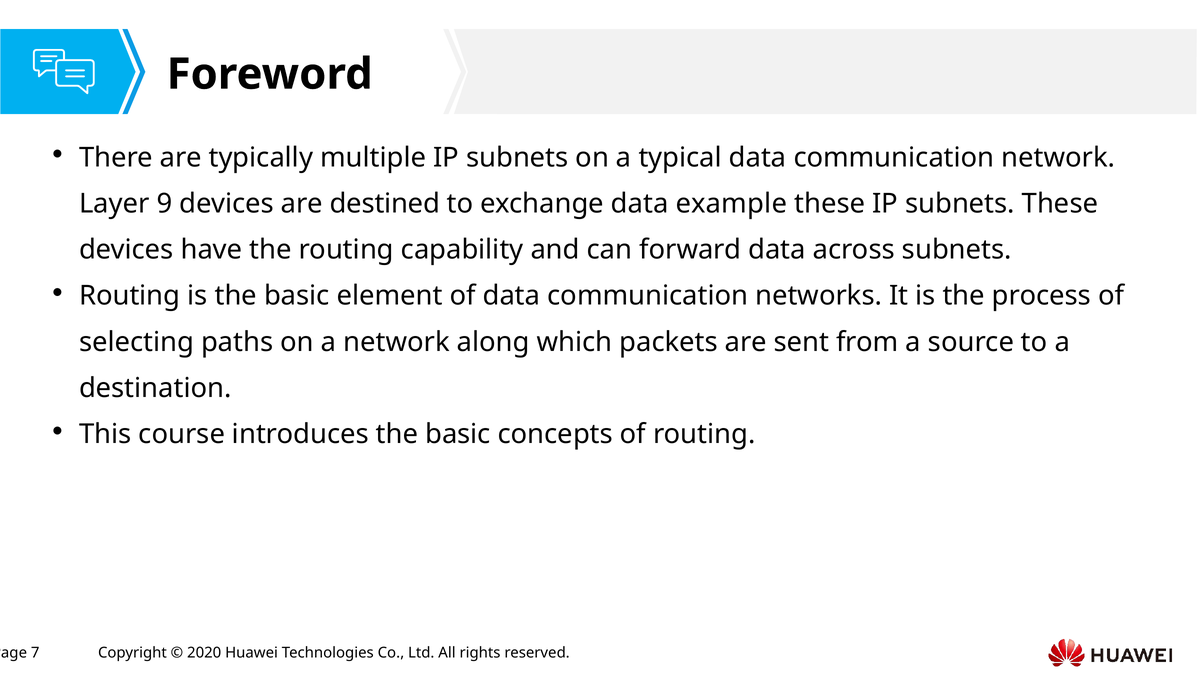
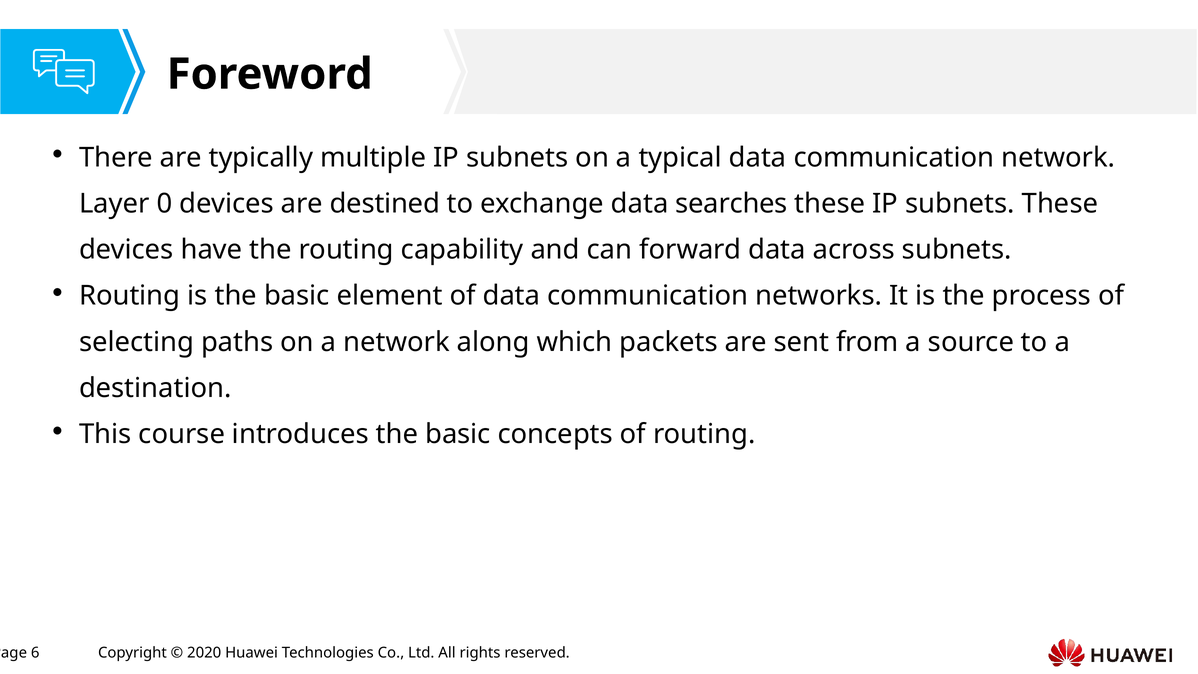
9: 9 -> 0 (164, 204)
example: example -> searches (732, 204)
7: 7 -> 6 (35, 653)
